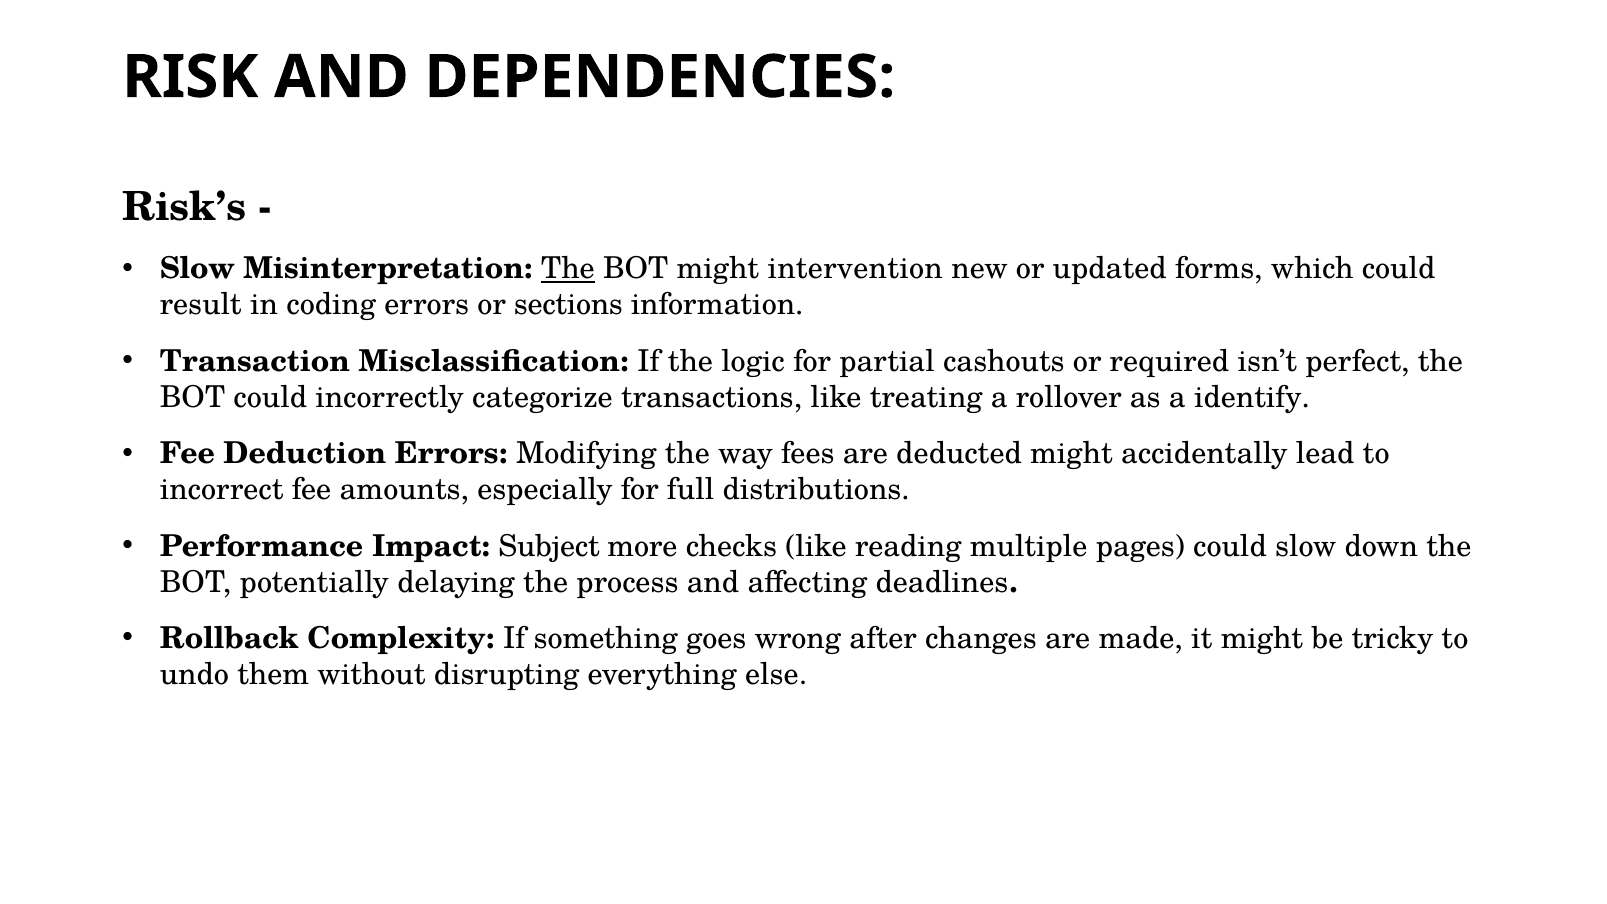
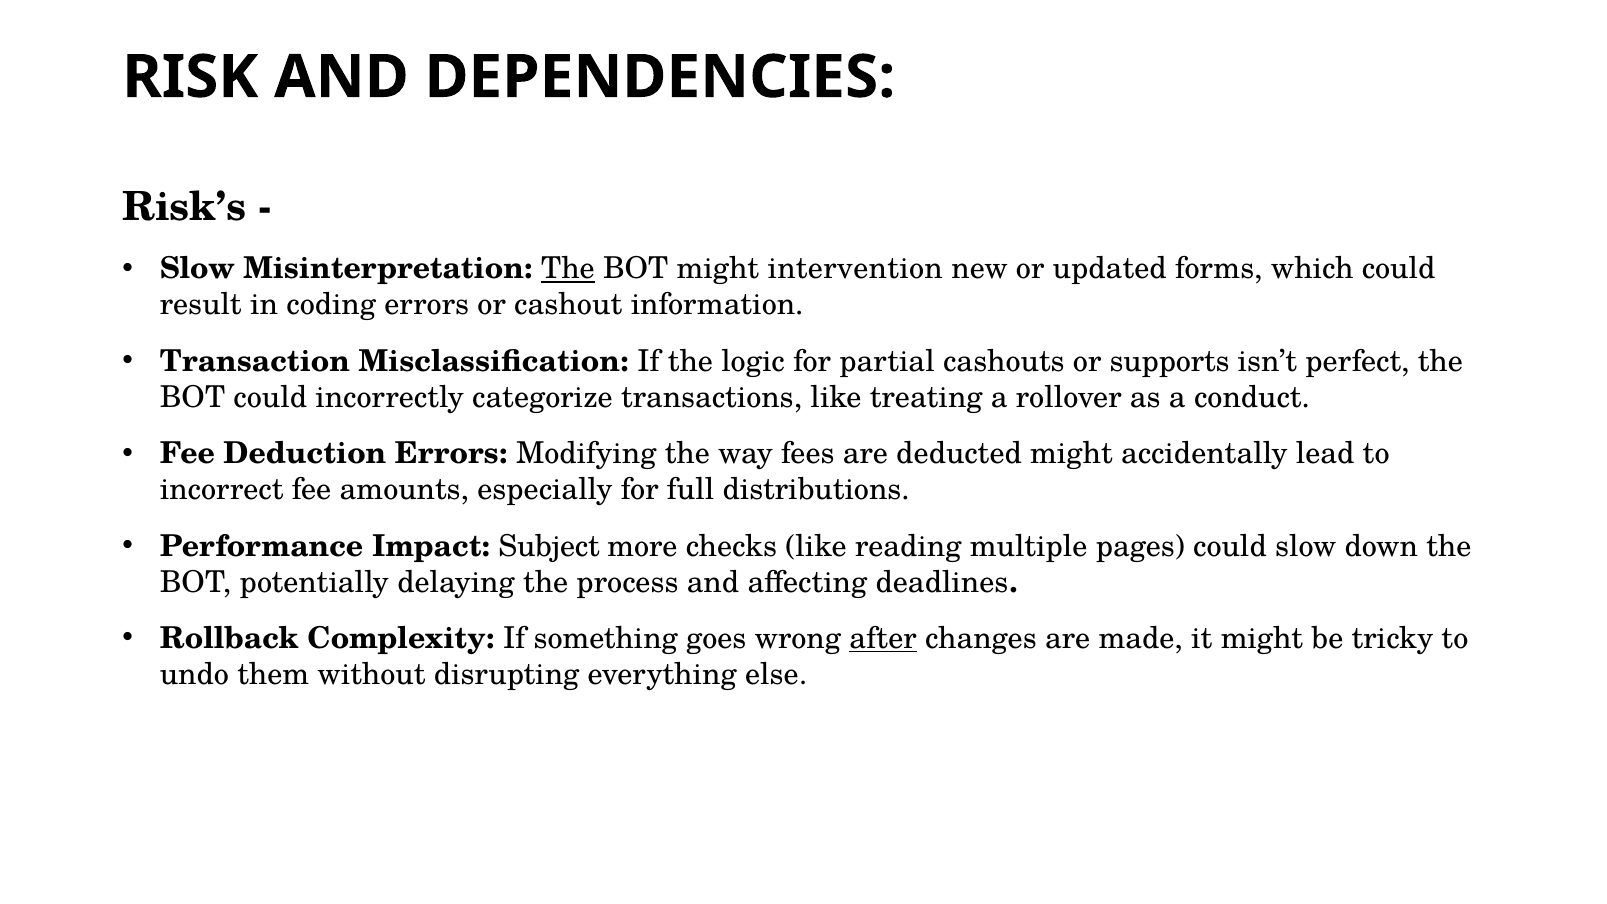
sections: sections -> cashout (568, 305)
required: required -> supports (1170, 361)
identify: identify -> conduct (1252, 397)
after underline: none -> present (883, 639)
